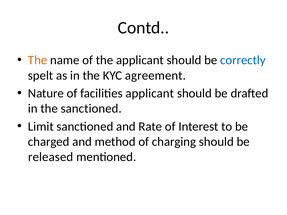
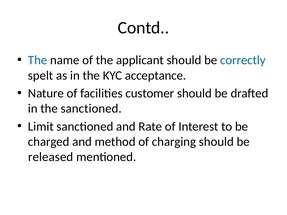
The colour: orange -> blue (38, 60)
agreement: agreement -> acceptance (156, 76)
facilities applicant: applicant -> customer (150, 93)
